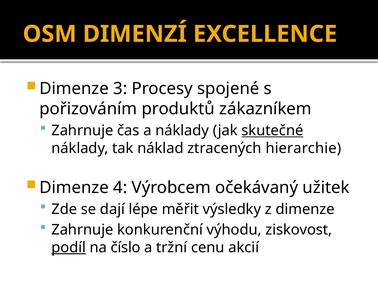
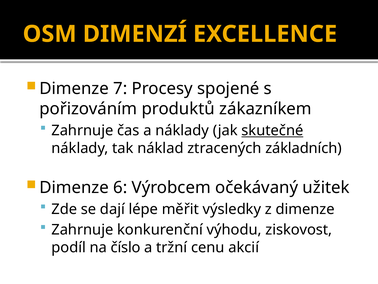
3: 3 -> 7 (120, 88)
hierarchie: hierarchie -> základních (304, 148)
4: 4 -> 6 (120, 187)
podíl underline: present -> none (69, 247)
